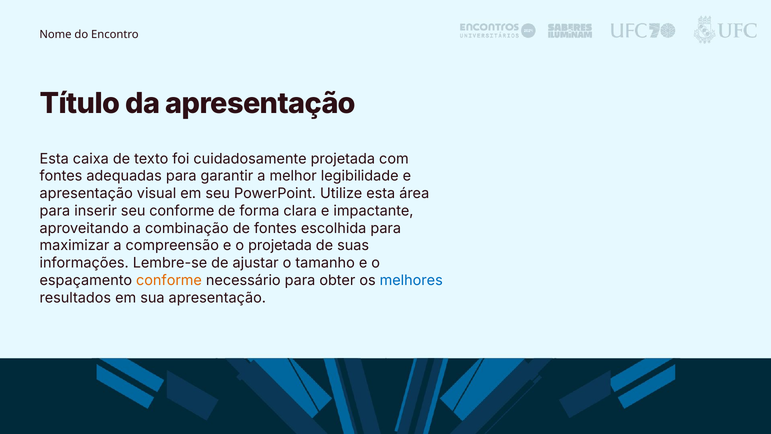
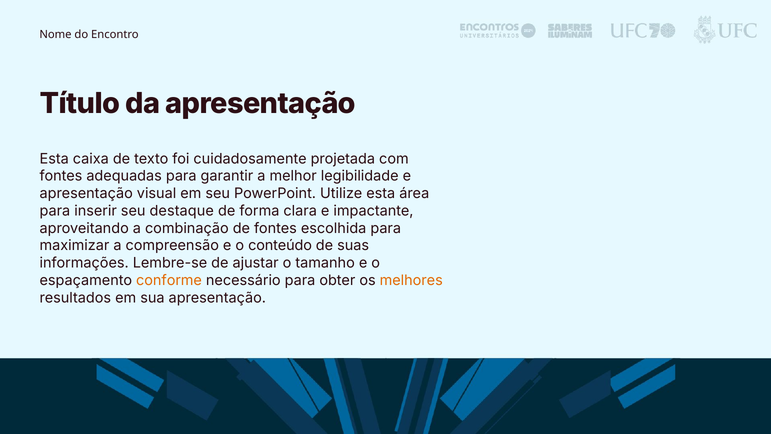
seu conforme: conforme -> destaque (182, 211)
o projetada: projetada -> conteúdo (280, 245)
melhores colour: blue -> orange (411, 280)
